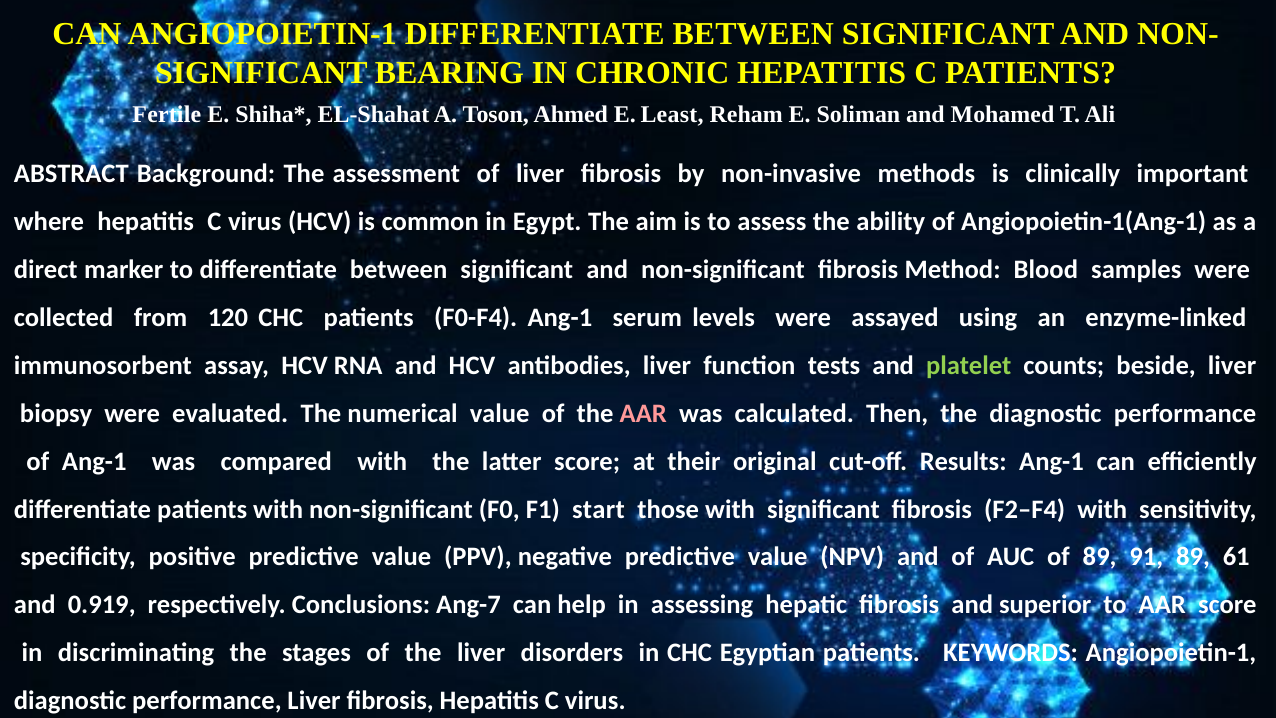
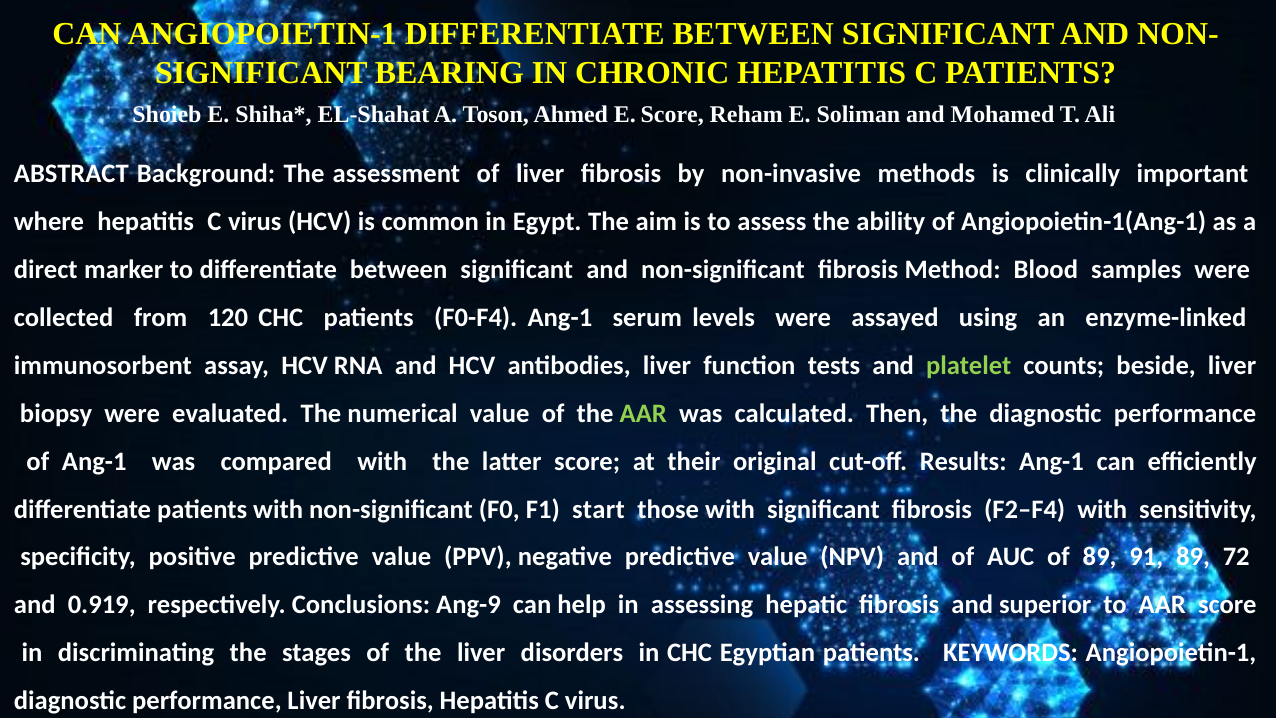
Fertile: Fertile -> Shoieb (167, 115)
E Least: Least -> Score (672, 115)
AAR colour: pink -> light green (643, 413)
61: 61 -> 72 (1236, 557)
Ang-7: Ang-7 -> Ang-9 (468, 605)
